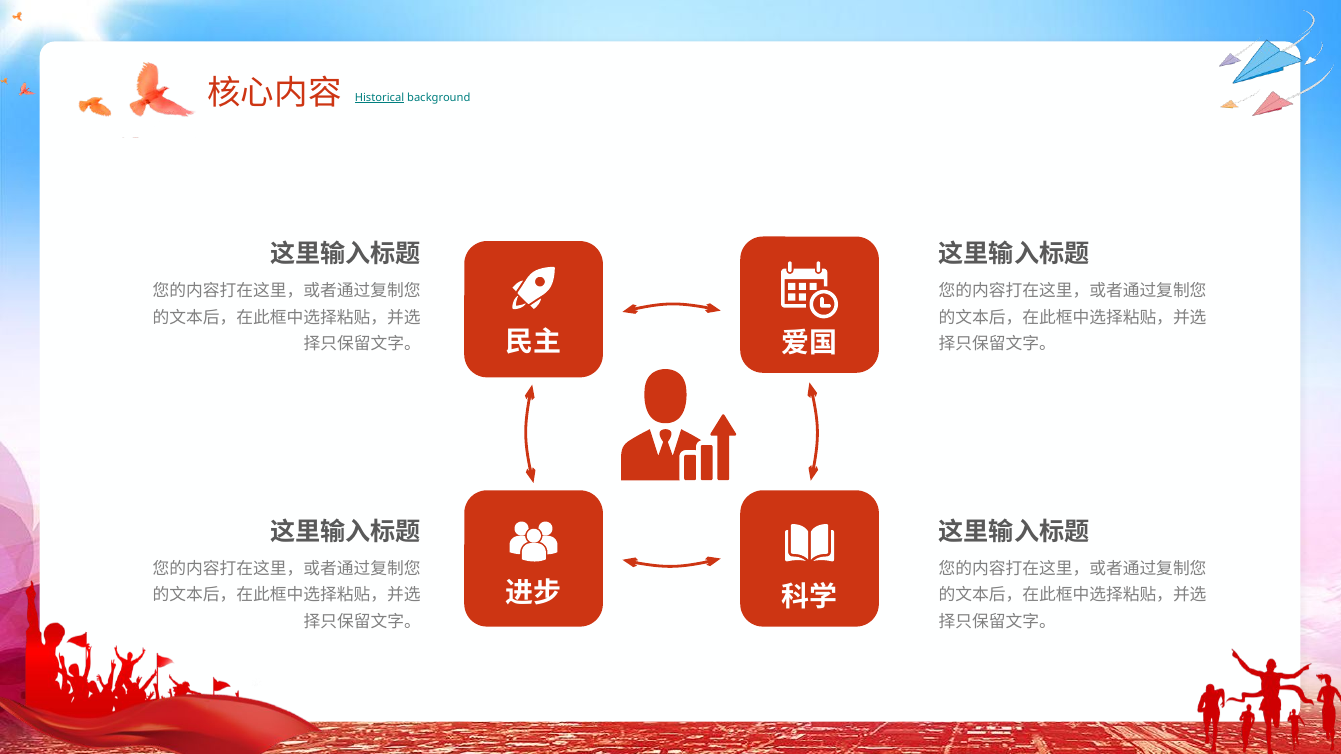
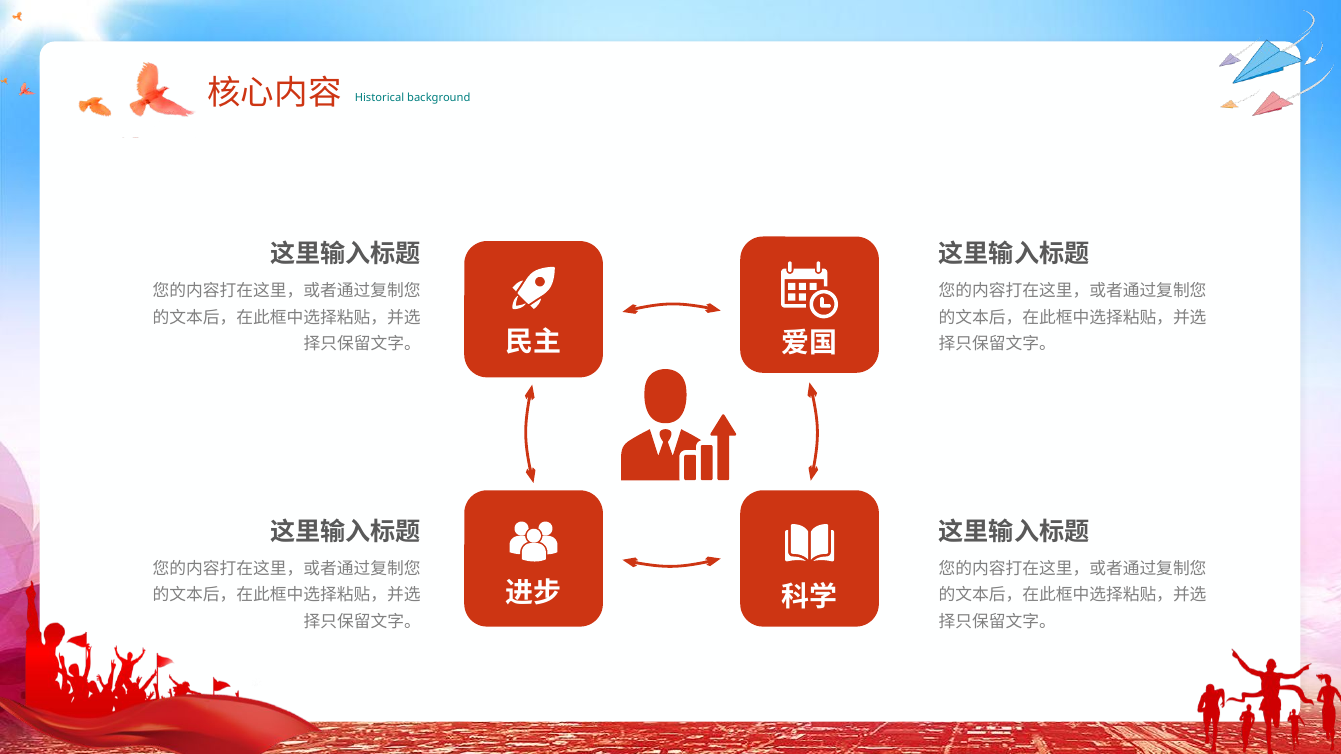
Historical underline: present -> none (380, 98)
